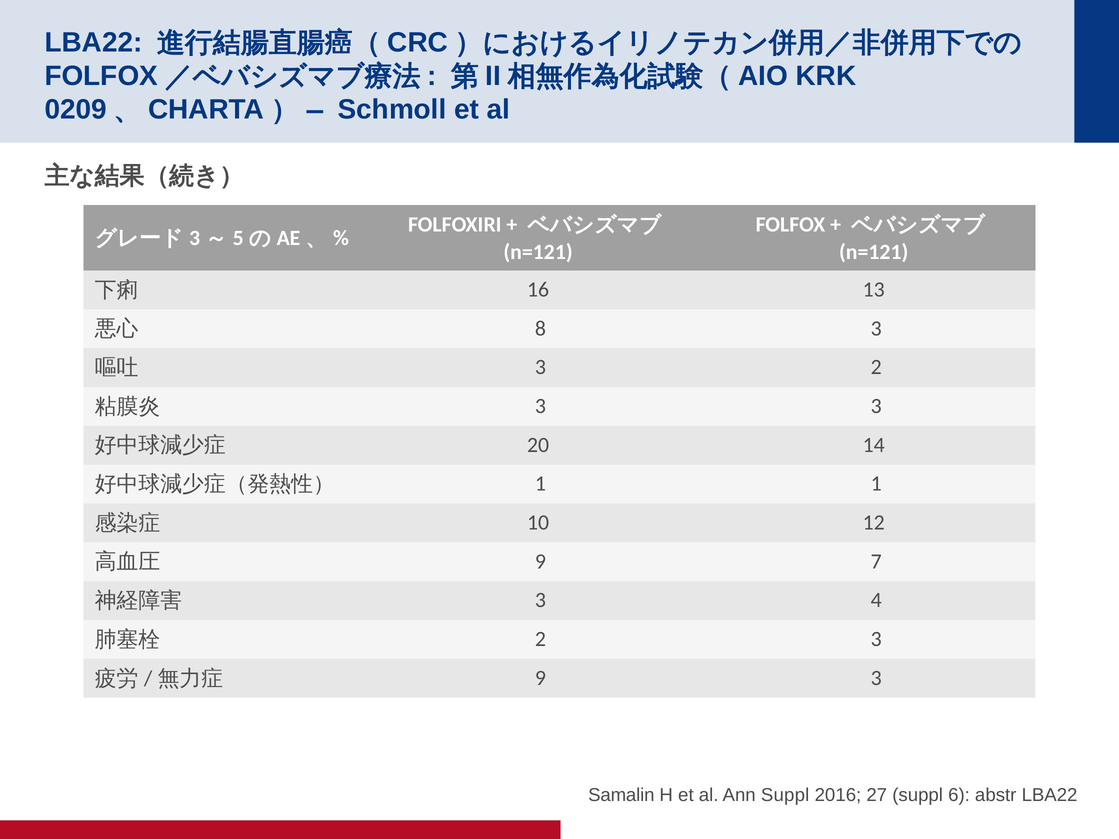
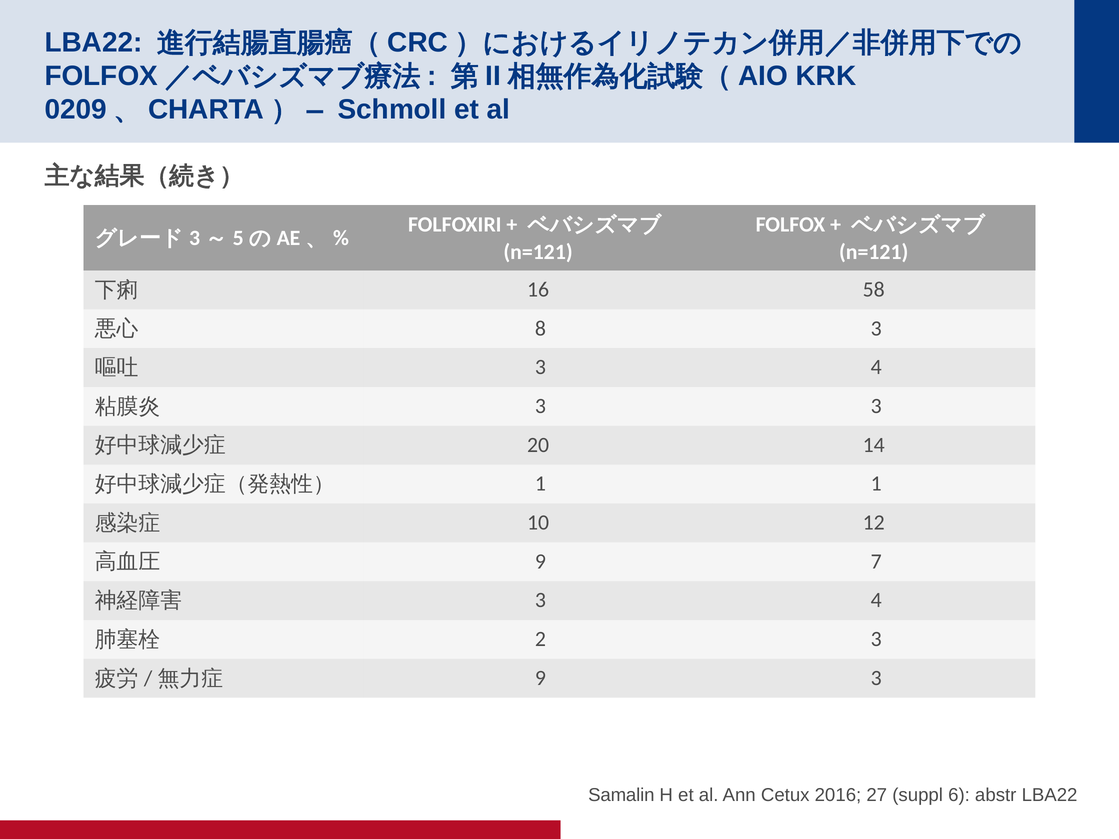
13: 13 -> 58 (874, 290)
2: 2 -> 4 (876, 367)
Ann Suppl: Suppl -> Cetux (785, 795)
